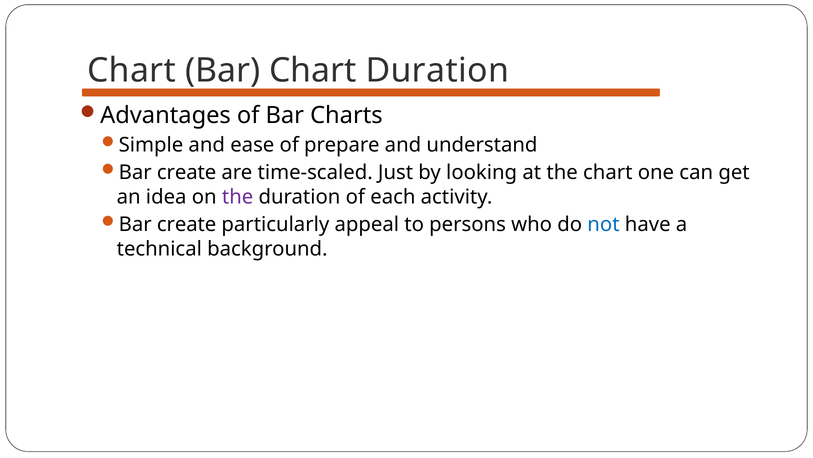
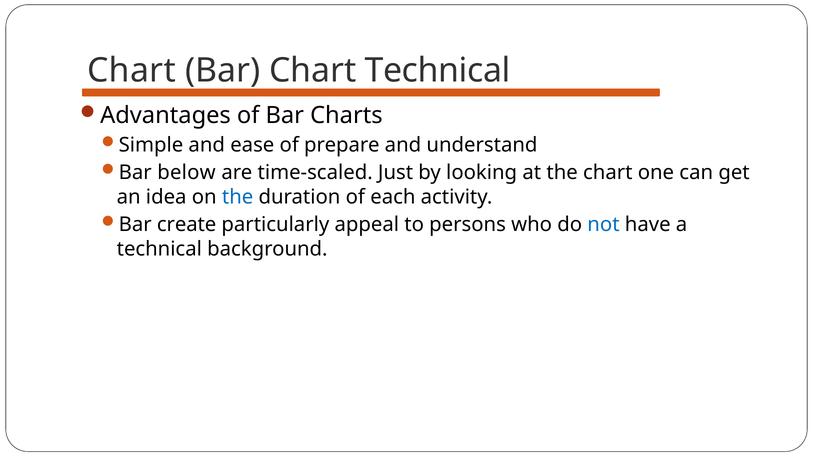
Chart Duration: Duration -> Technical (438, 70)
create: create -> below (186, 172)
the colour: purple -> blue (238, 197)
